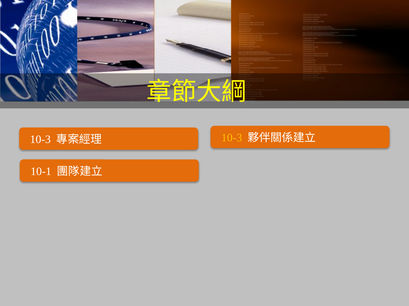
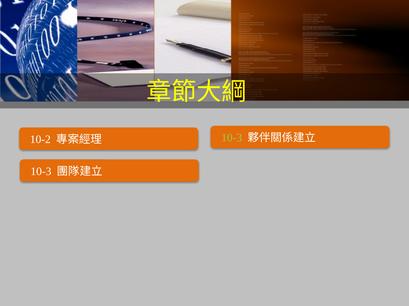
10-3: 10-3 -> 10-2 (40, 140)
10-3 colour: yellow -> light green (232, 138)
10-1: 10-1 -> 10-3 (41, 172)
